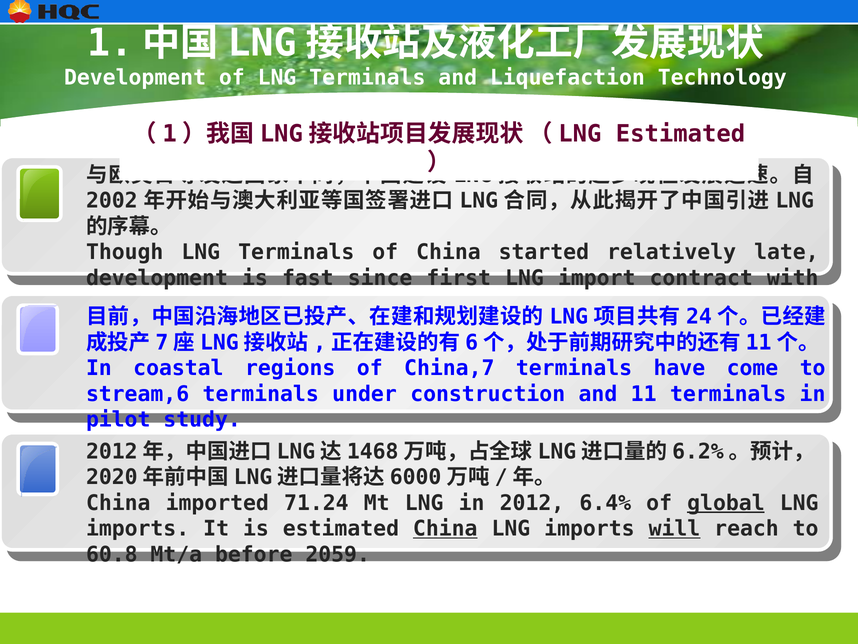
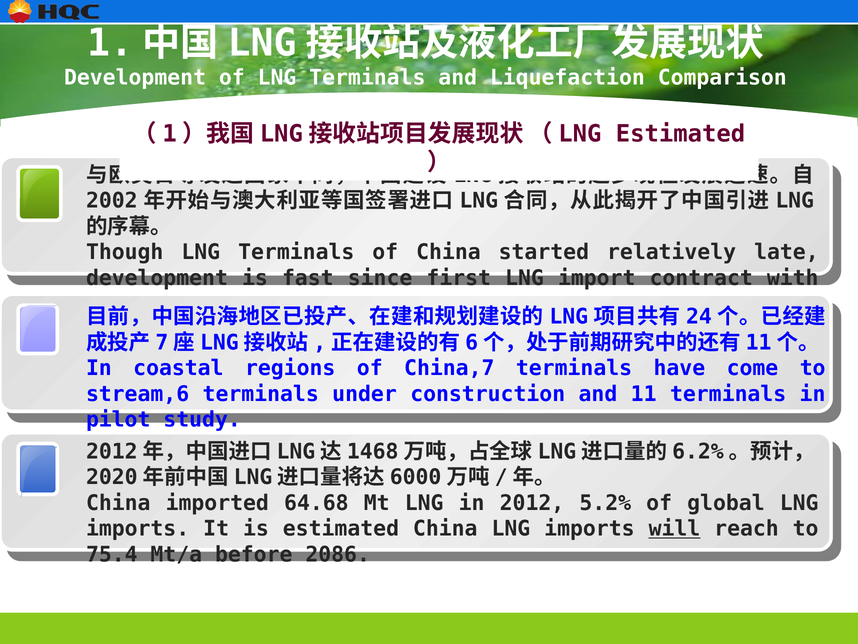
Technology: Technology -> Comparison (722, 78)
71.24: 71.24 -> 64.68 (316, 503)
6.4%: 6.4% -> 5.2% (605, 503)
global underline: present -> none (726, 503)
China underline: present -> none (445, 528)
60.8: 60.8 -> 75.4 (112, 554)
2059: 2059 -> 2086 (338, 554)
